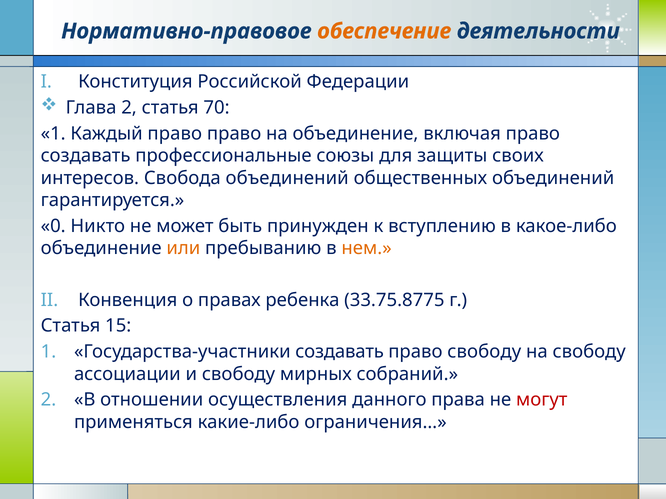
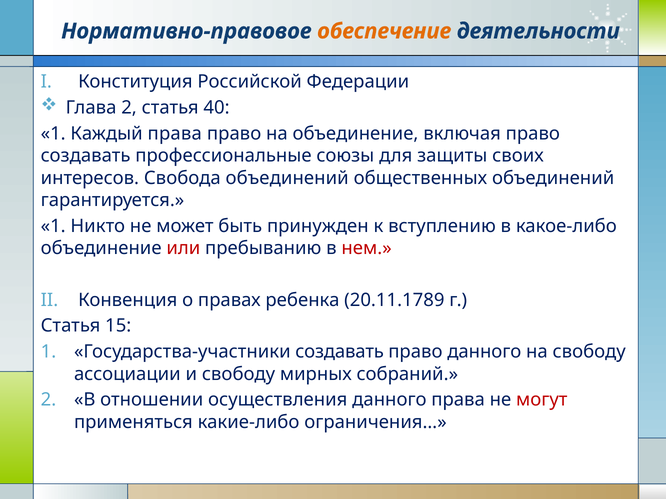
70: 70 -> 40 (217, 108)
Каждый право: право -> права (175, 134)
0: 0 -> 1 (53, 226)
или colour: orange -> red (183, 248)
нем colour: orange -> red (367, 248)
33.75.8775: 33.75.8775 -> 20.11.1789 (394, 300)
право свободу: свободу -> данного (484, 352)
